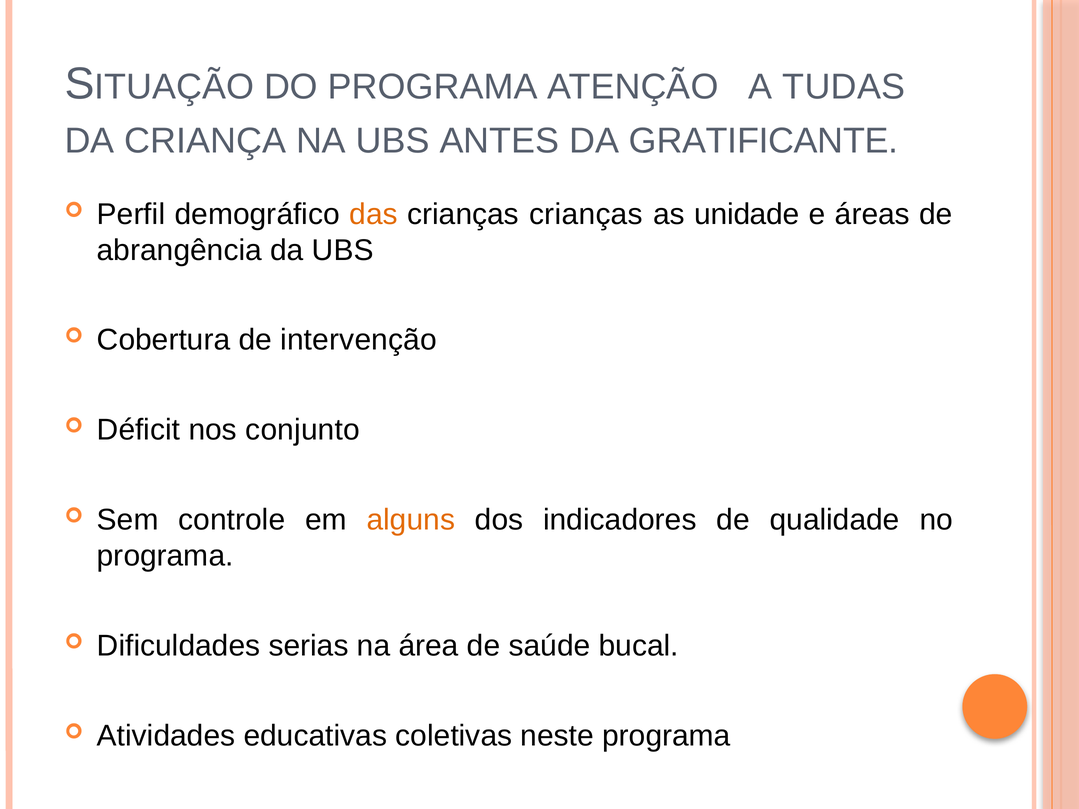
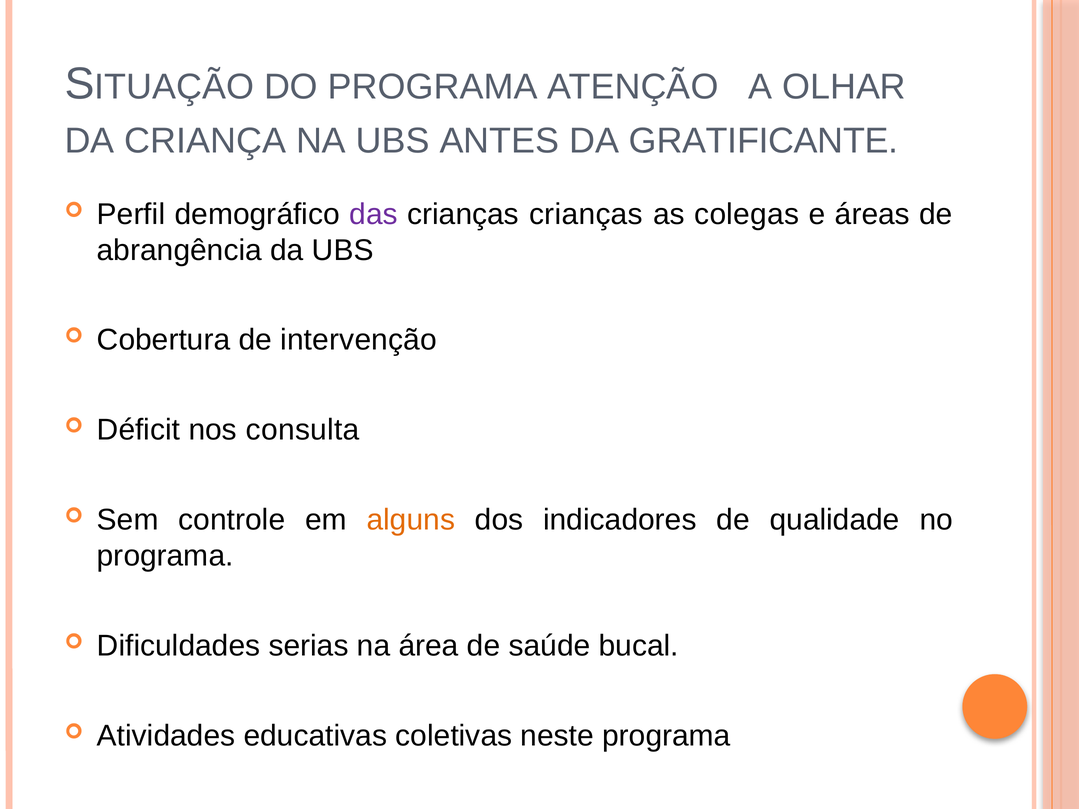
TUDAS: TUDAS -> OLHAR (844, 87)
das colour: orange -> purple (374, 214)
unidade: unidade -> colegas (747, 214)
conjunto: conjunto -> consulta (303, 430)
